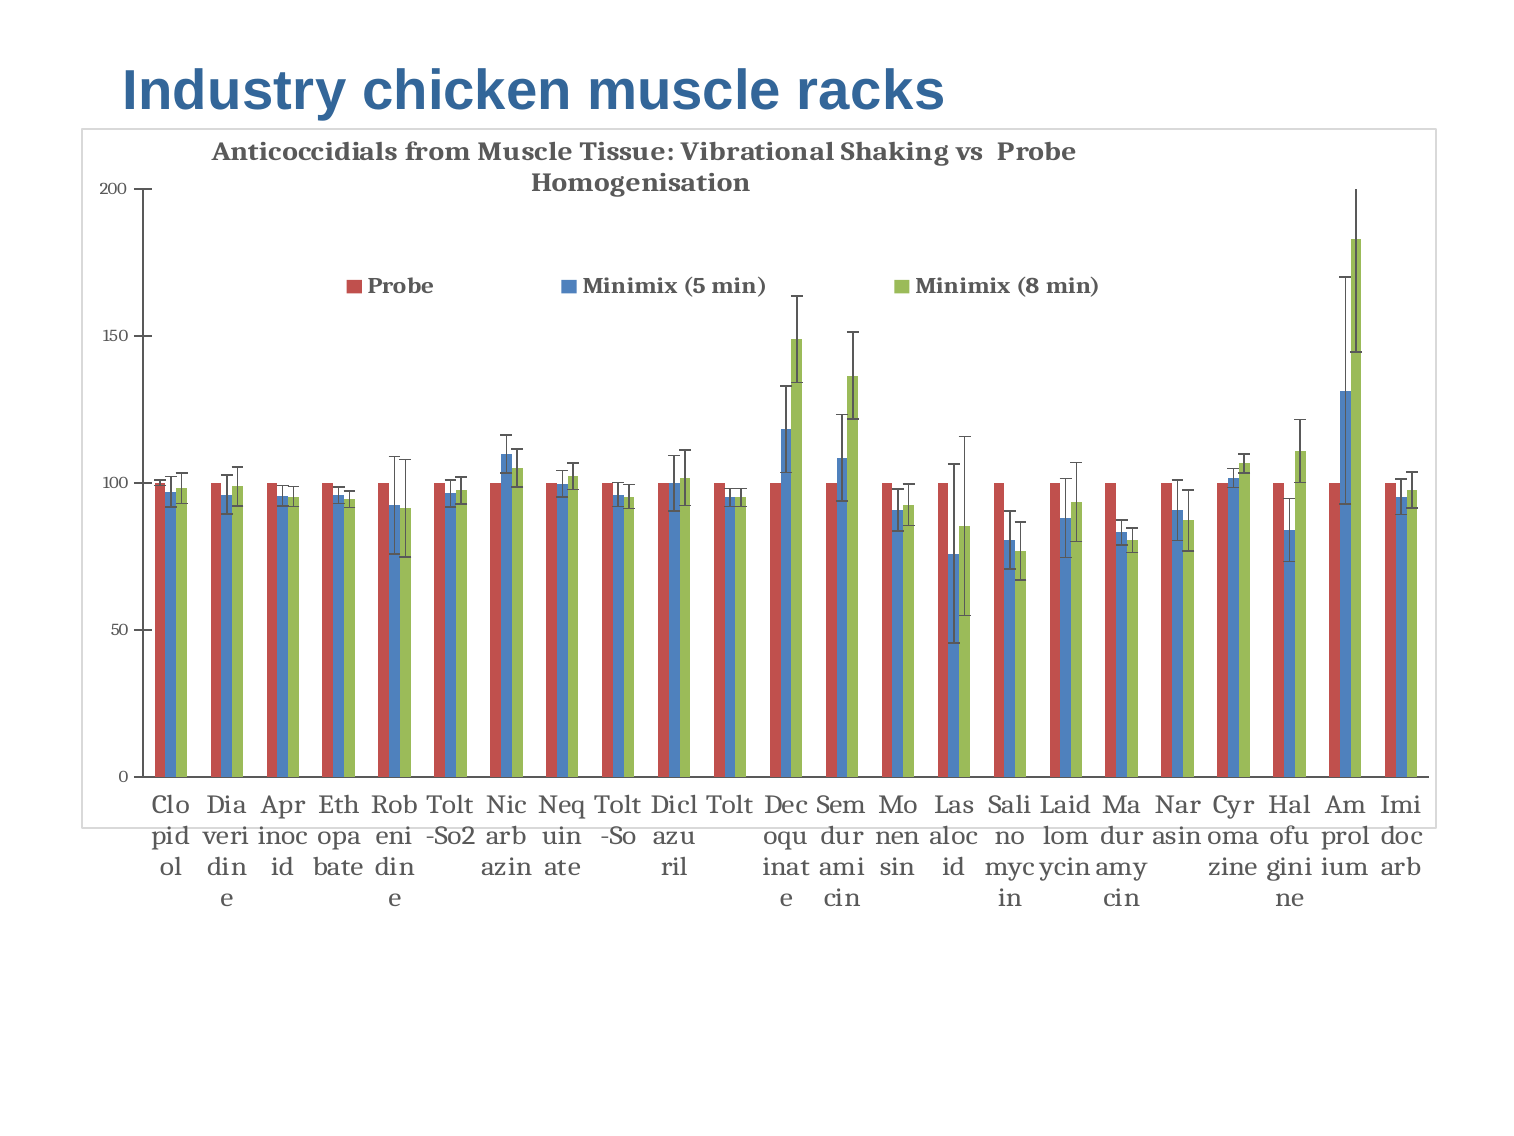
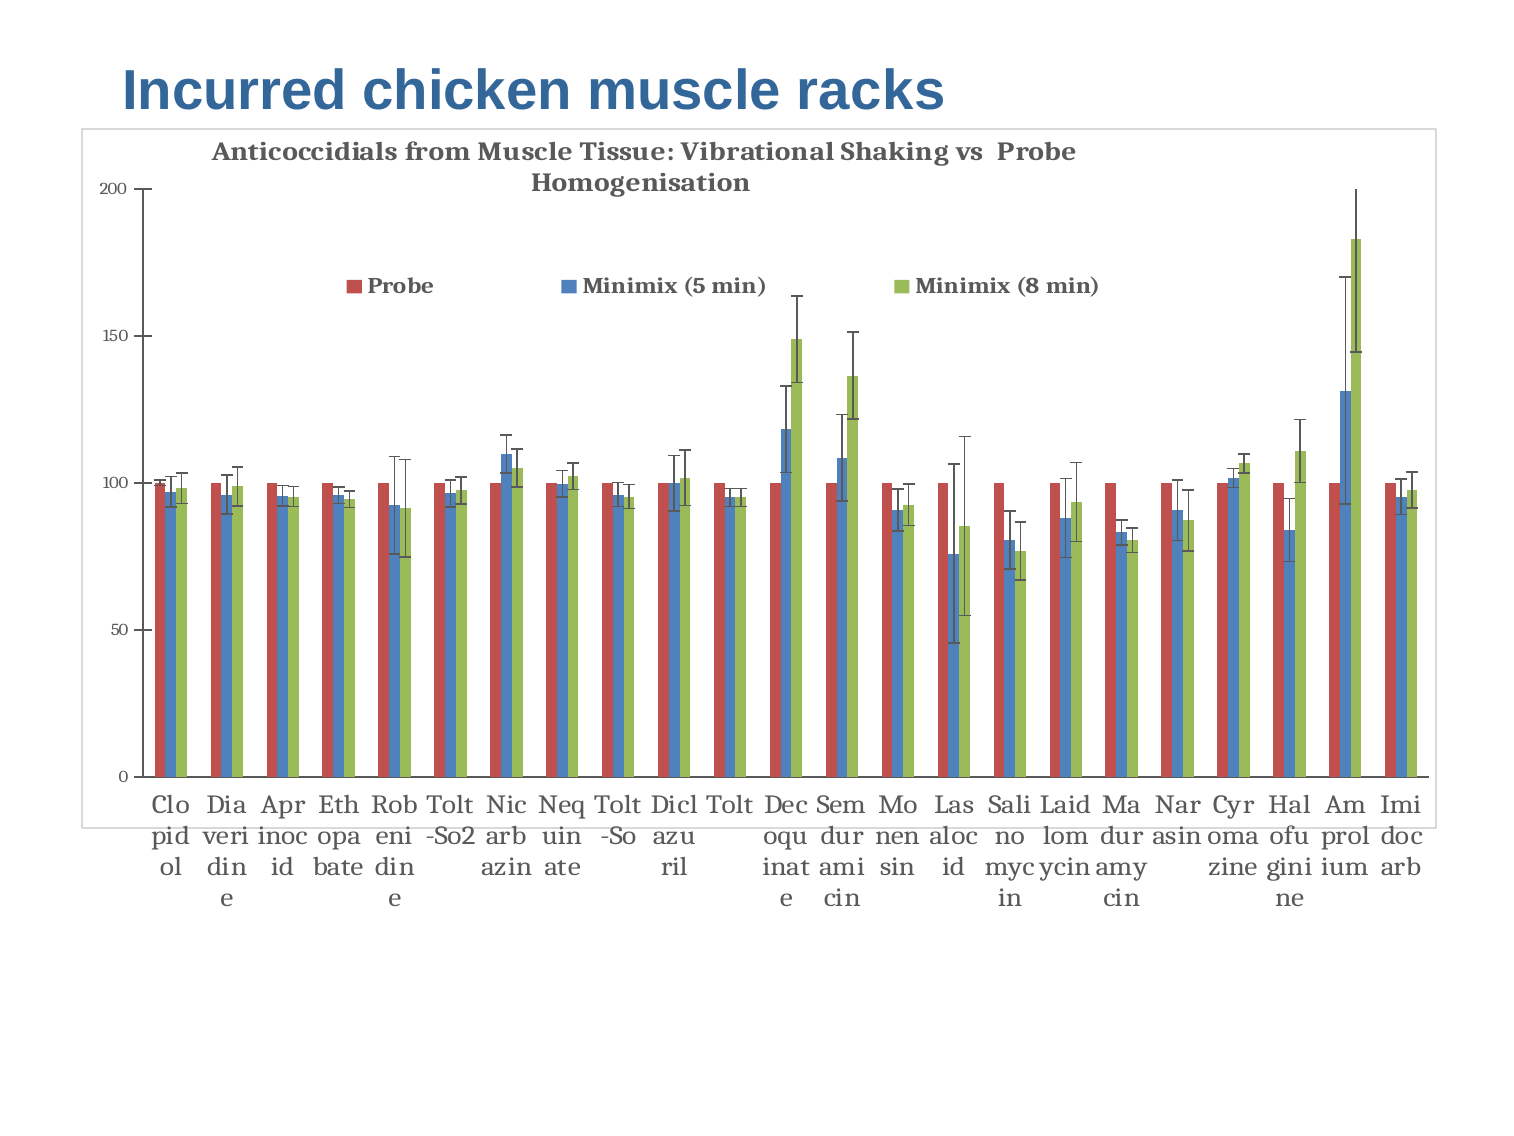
Industry: Industry -> Incurred (235, 91)
